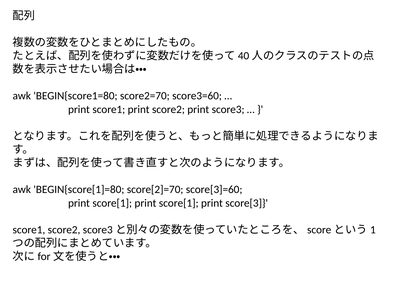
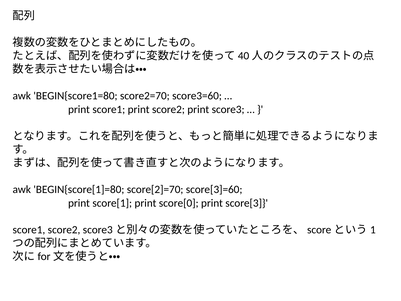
score[1 print score[1: score[1 -> score[0 (179, 203)
